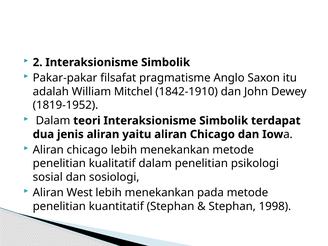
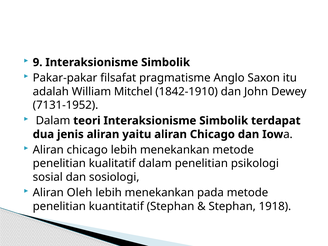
2: 2 -> 9 (38, 62)
1819-1952: 1819-1952 -> 7131-1952 (66, 105)
West: West -> Oleh (80, 193)
1998: 1998 -> 1918 (275, 206)
